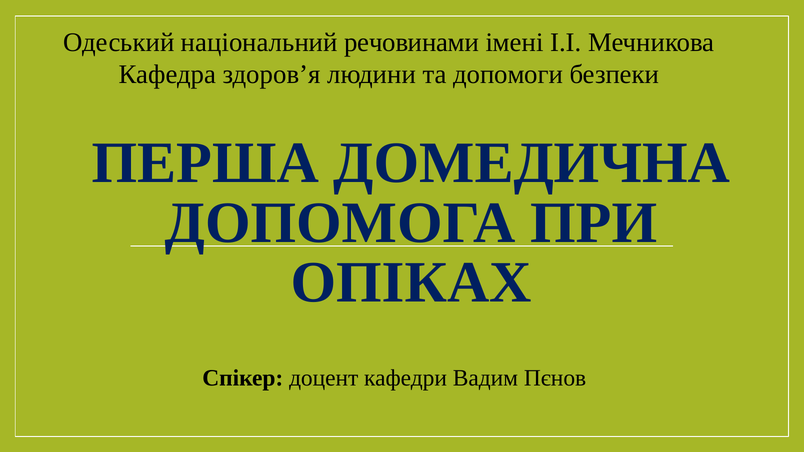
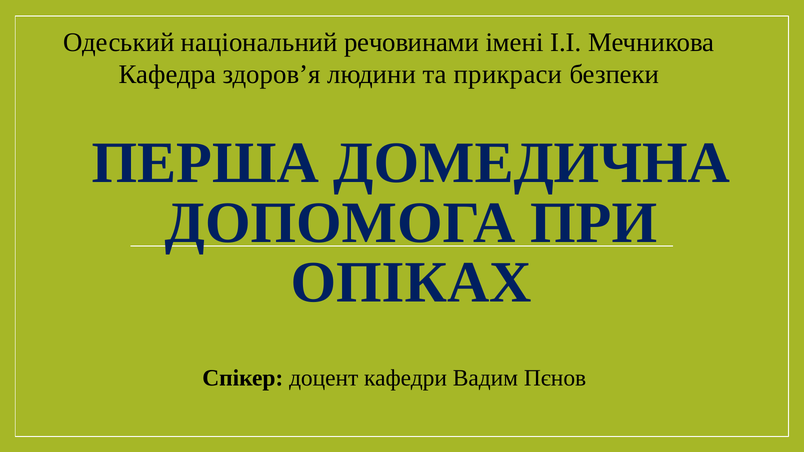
допомоги: допомоги -> прикраси (508, 75)
